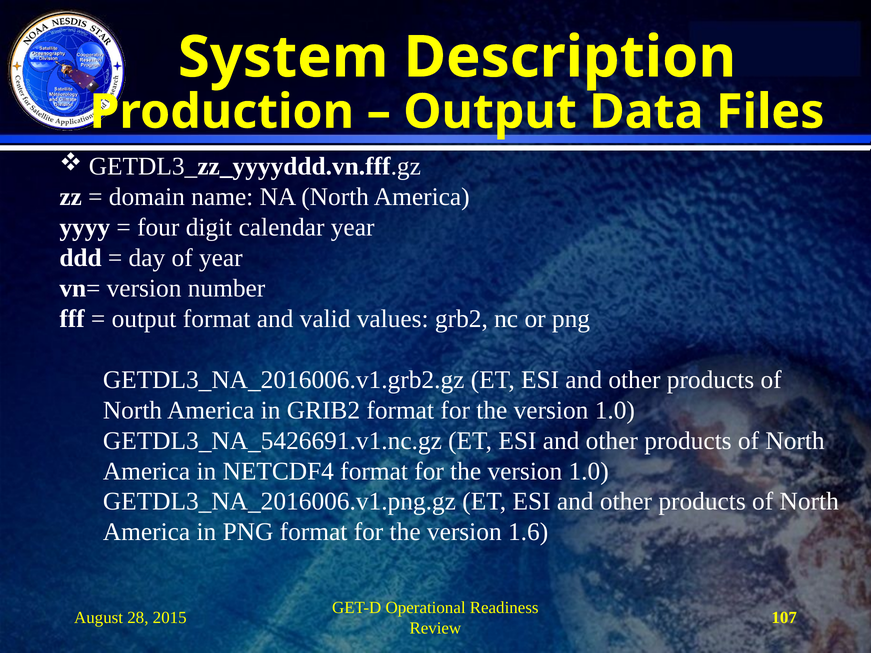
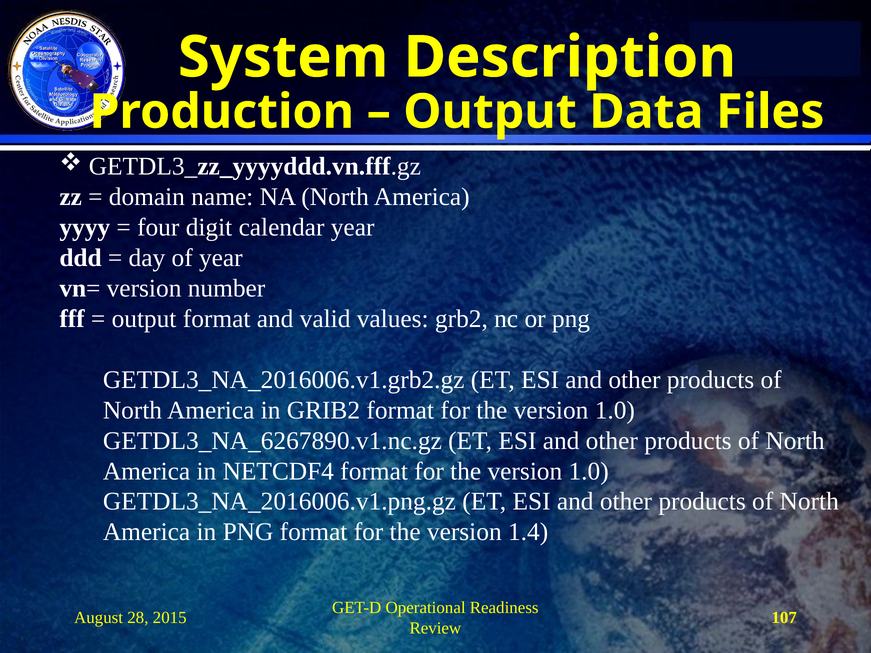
GETDL3_NA_5426691.v1.nc.gz: GETDL3_NA_5426691.v1.nc.gz -> GETDL3_NA_6267890.v1.nc.gz (272, 441)
1.6: 1.6 -> 1.4 (528, 532)
